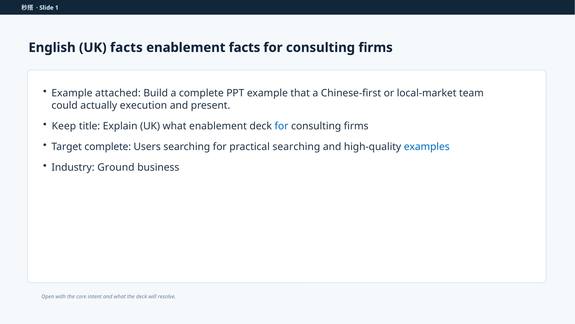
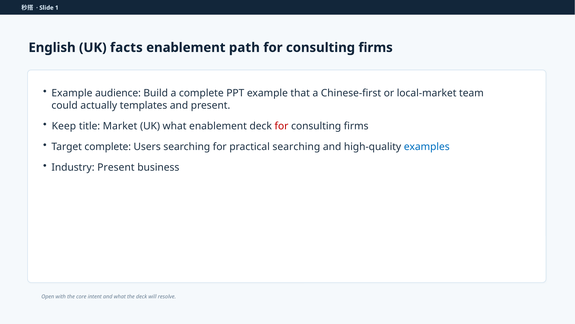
enablement facts: facts -> path (244, 48)
attached: attached -> audience (118, 93)
execution: execution -> templates (144, 105)
Explain: Explain -> Market (120, 126)
for colour: blue -> red (281, 126)
Industry Ground: Ground -> Present (116, 167)
